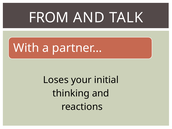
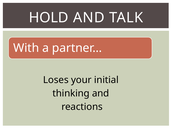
FROM: FROM -> HOLD (49, 18)
